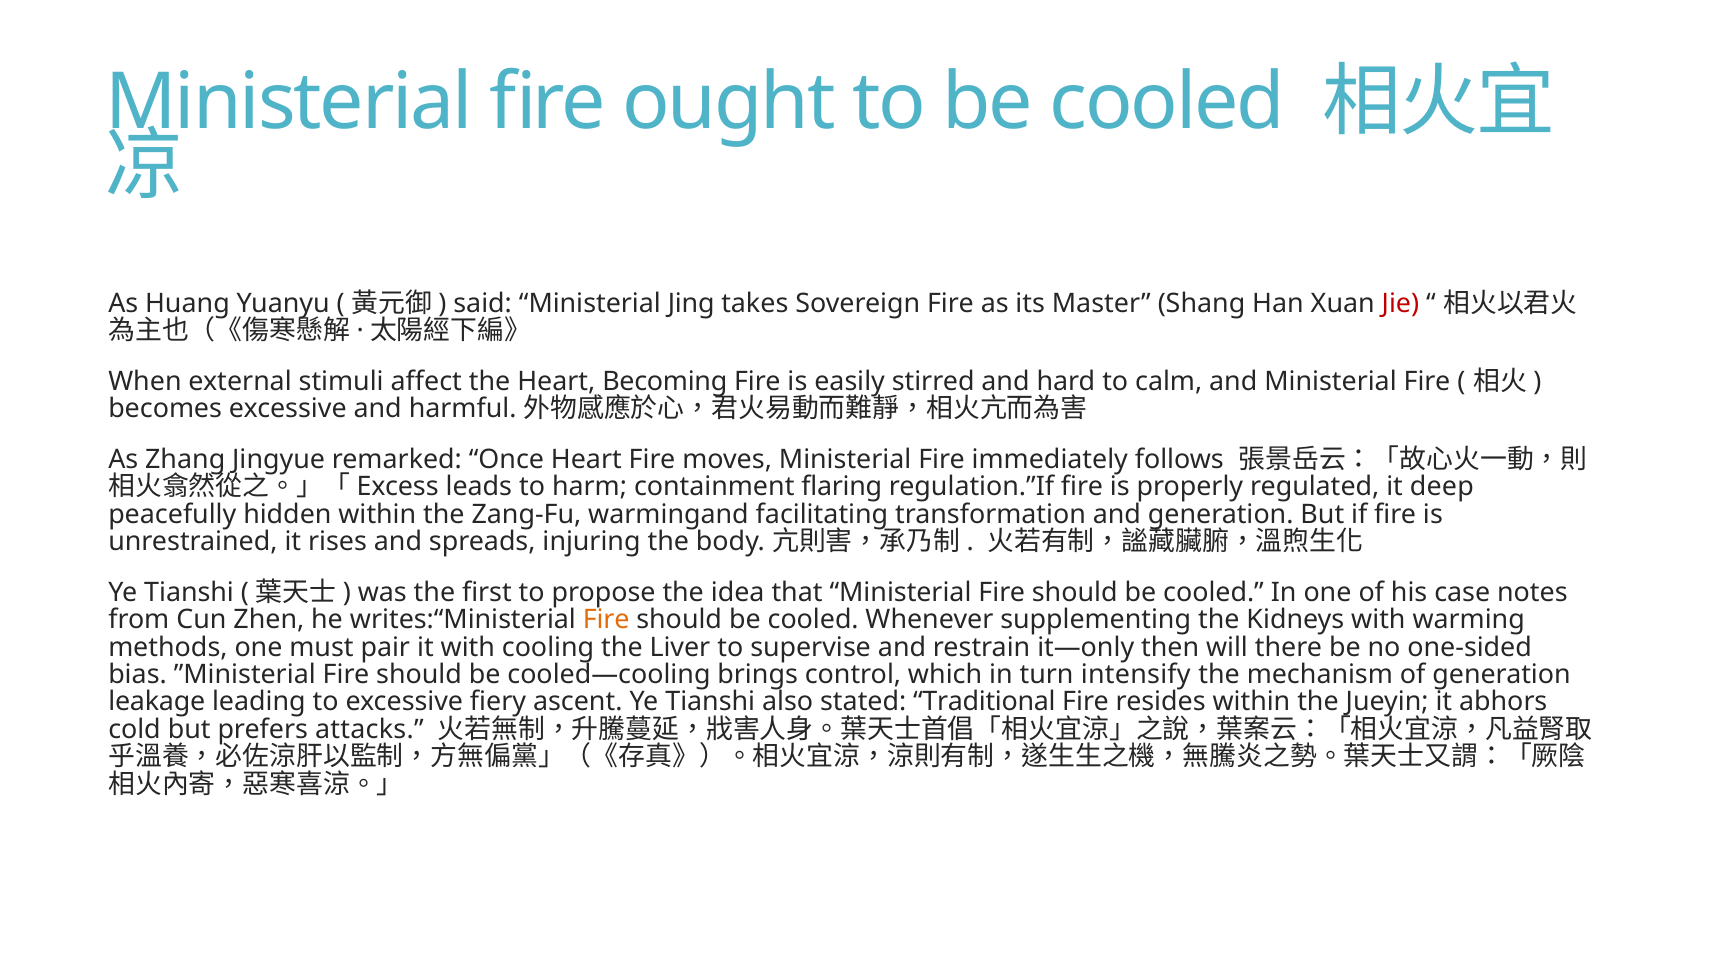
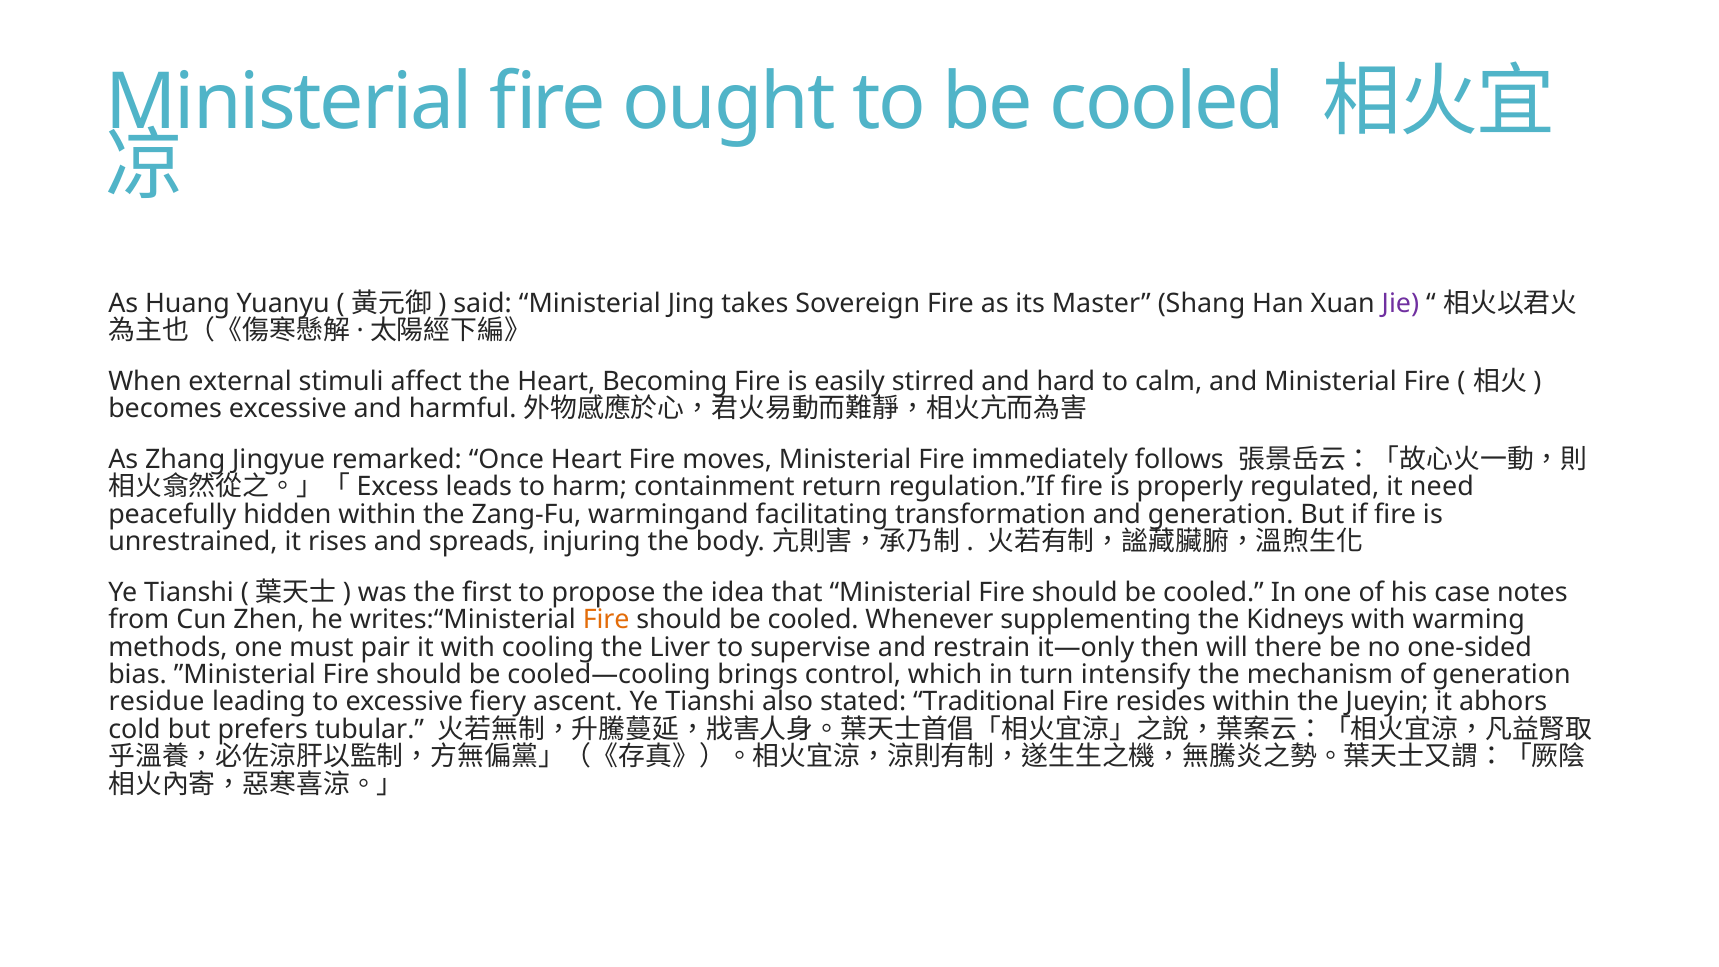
Jie colour: red -> purple (1400, 303)
flaring: flaring -> return (842, 487)
deep: deep -> need (1442, 487)
leakage: leakage -> residue (157, 702)
attacks: attacks -> tubular (370, 729)
